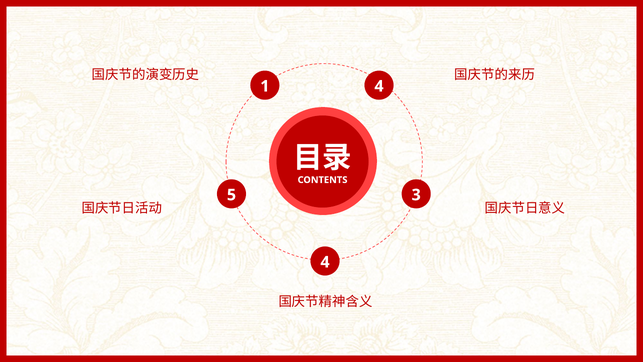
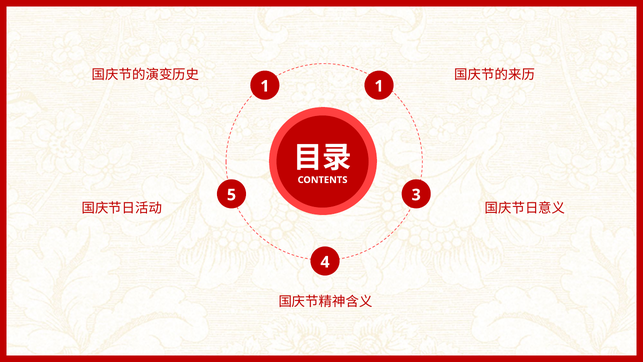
1 4: 4 -> 1 (379, 86)
